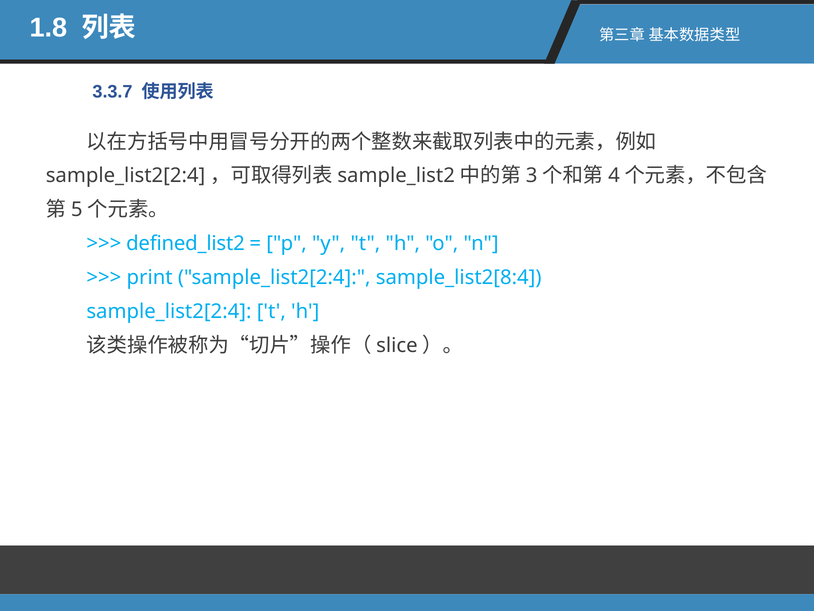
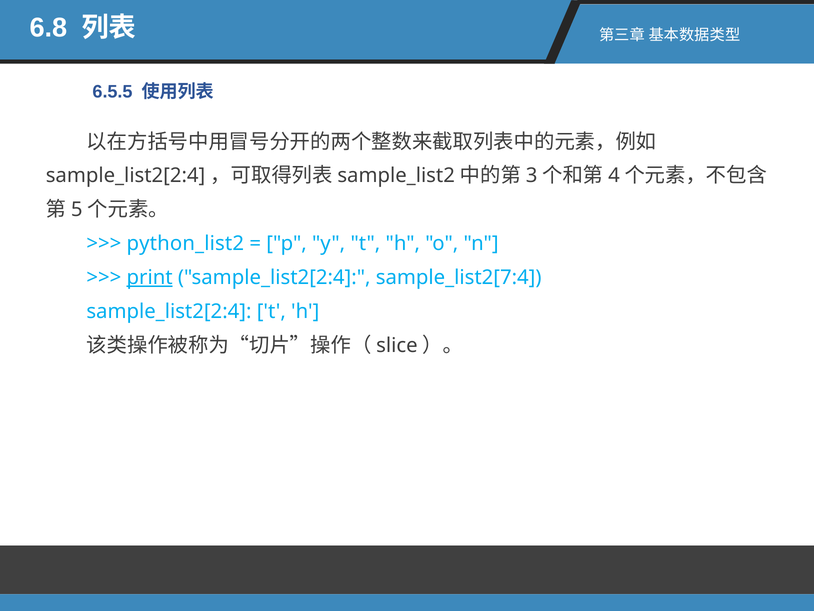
1.8: 1.8 -> 6.8 (49, 28)
3.3.7: 3.3.7 -> 6.5.5 (112, 92)
defined_list2: defined_list2 -> python_list2 (185, 243)
print underline: none -> present (150, 277)
sample_list2[8:4: sample_list2[8:4 -> sample_list2[7:4 (459, 277)
